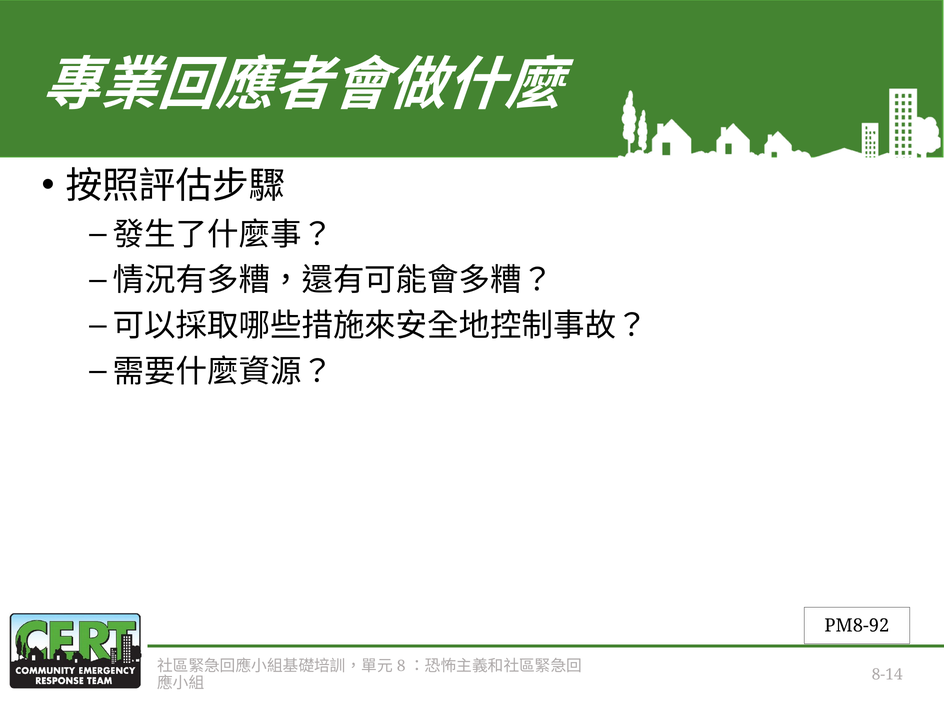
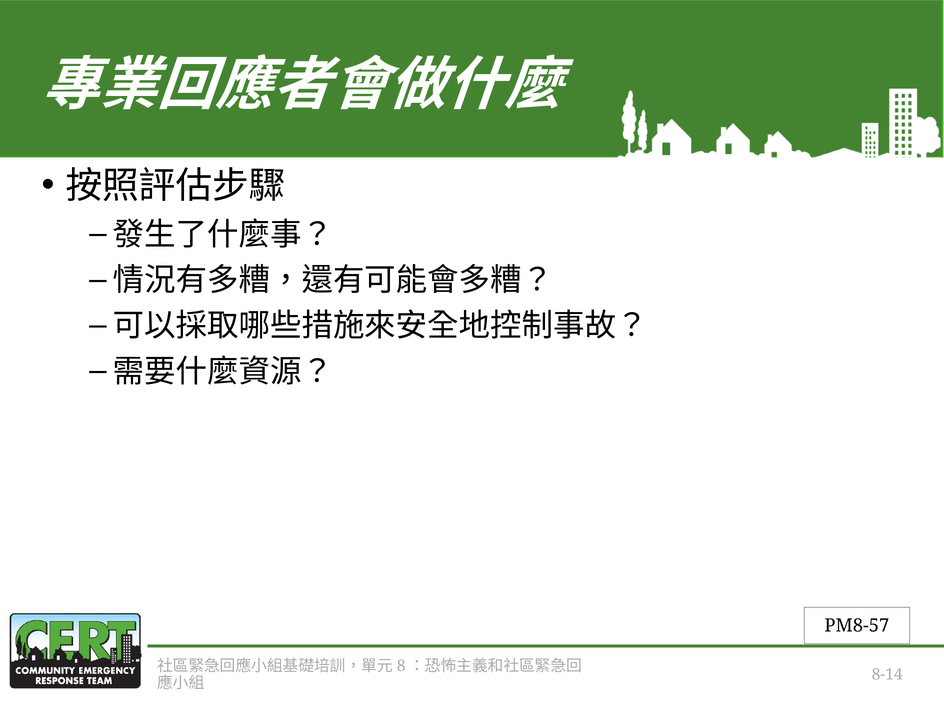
PM8-92: PM8-92 -> PM8-57 (857, 625)
